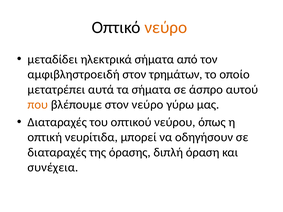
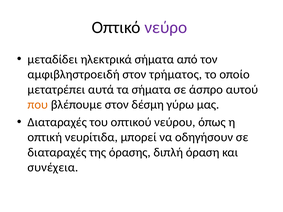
νεύρο colour: orange -> purple (166, 27)
τρημάτων: τρημάτων -> τρήματος (176, 74)
στον νεύρο: νεύρο -> δέσμη (148, 105)
